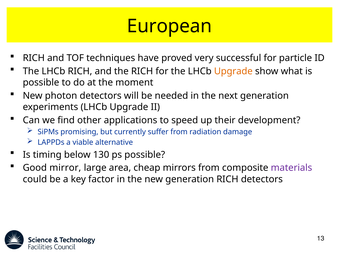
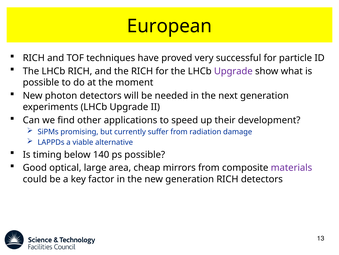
Upgrade colour: orange -> purple (233, 71)
130: 130 -> 140 (101, 154)
mirror: mirror -> optical (65, 167)
